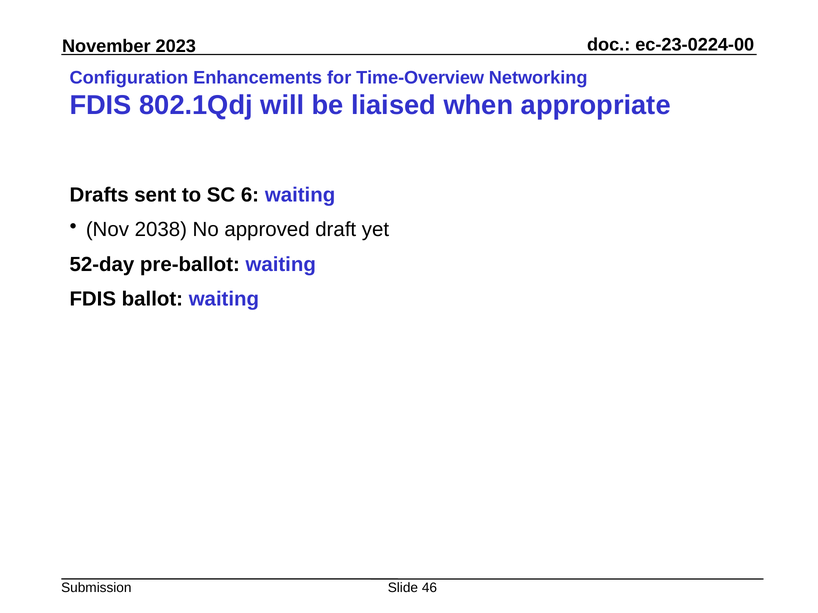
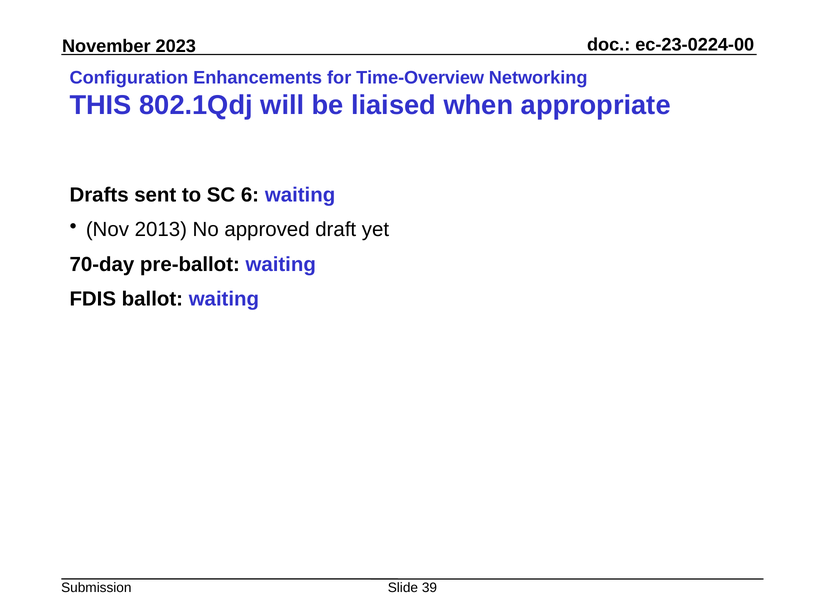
FDIS: FDIS -> THIS (101, 106)
2038: 2038 -> 2013 (161, 230)
52-day: 52-day -> 70-day (102, 265)
46: 46 -> 39 (429, 588)
